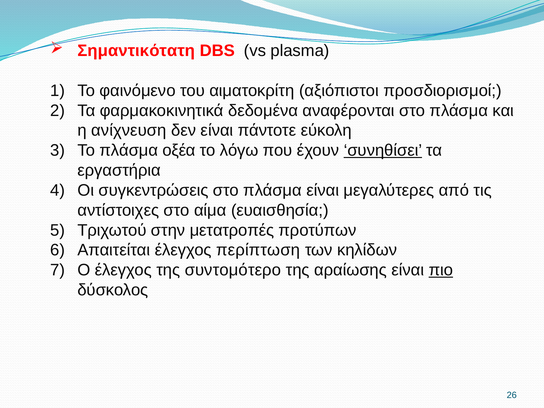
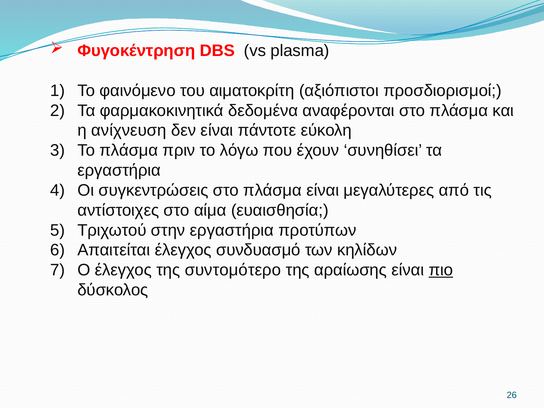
Σημαντικότατη: Σημαντικότατη -> Φυγοκέντρηση (136, 51)
οξέα: οξέα -> πριν (179, 150)
συνηθίσει underline: present -> none (383, 150)
στην μετατροπές: μετατροπές -> εργαστήρια (232, 230)
περίπτωση: περίπτωση -> συνδυασμό (258, 250)
